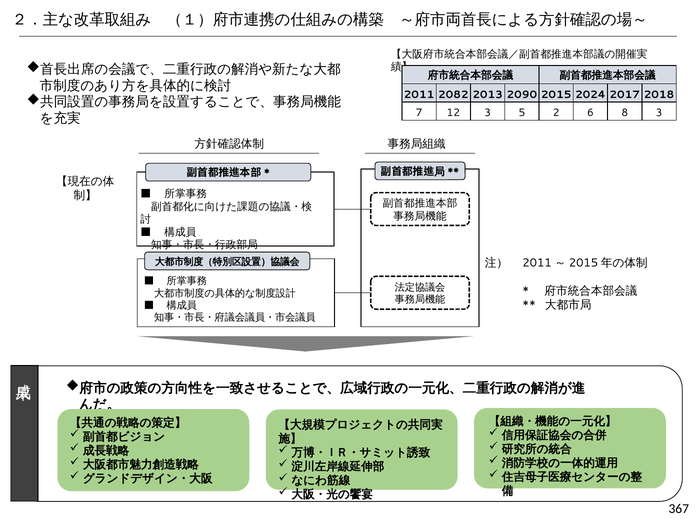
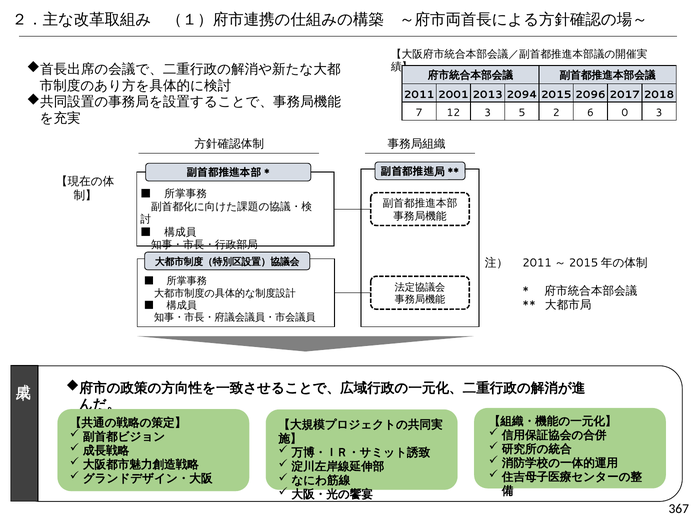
2082: 2082 -> 2001 (453, 95)
2090: 2090 -> 2094 (522, 95)
2024: 2024 -> 2096 (590, 95)
8: 8 -> 0 (625, 113)
